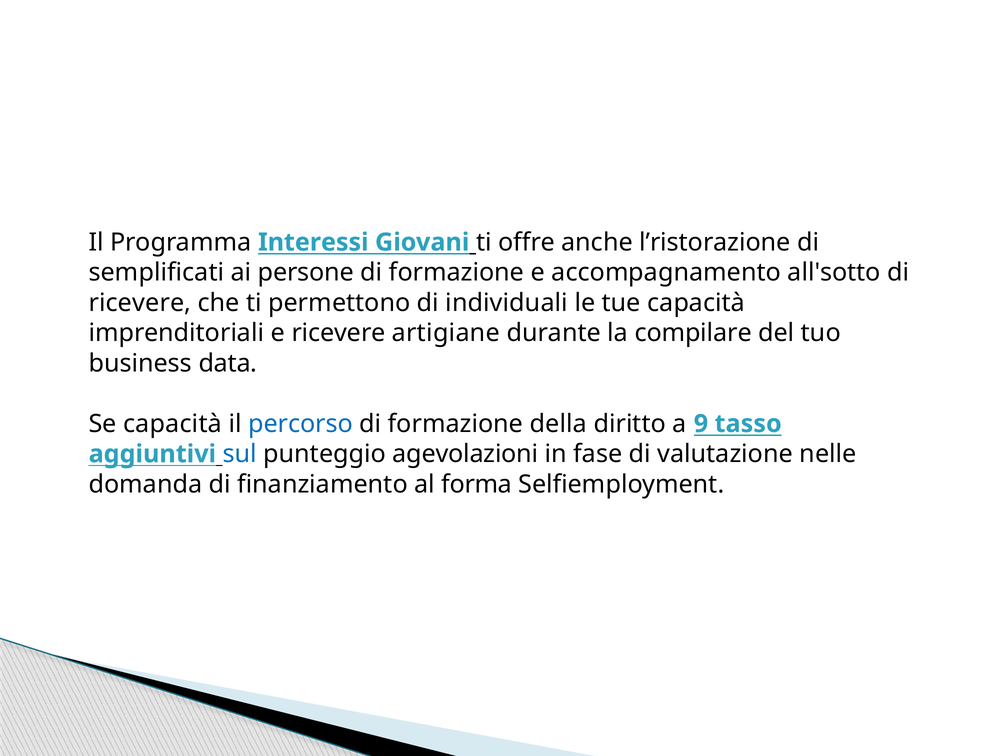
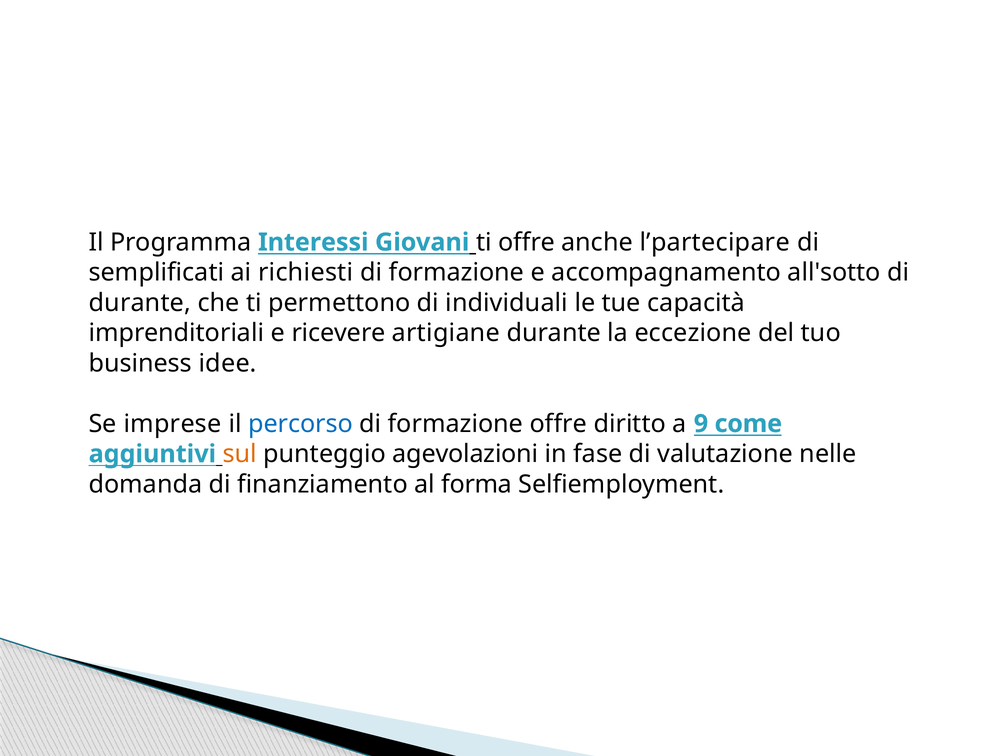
l’ristorazione: l’ristorazione -> l’partecipare (715, 242)
persone: persone -> richiesti (306, 273)
ricevere: ricevere -> durante (140, 303)
compilare: compilare -> eccezione (693, 333)
data: data -> idee (228, 363)
Se capacità: capacità -> imprese (173, 424)
formazione della: della -> offre (558, 424)
tasso: tasso -> come (748, 424)
sul colour: blue -> orange (240, 454)
